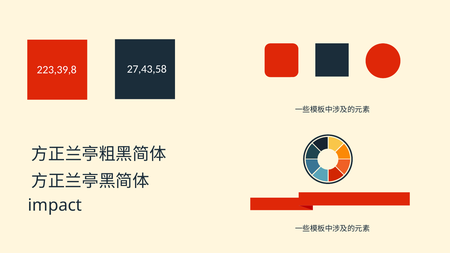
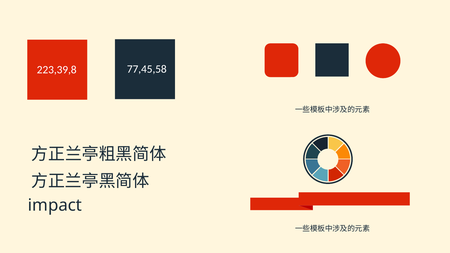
27,43,58: 27,43,58 -> 77,45,58 (147, 69)
